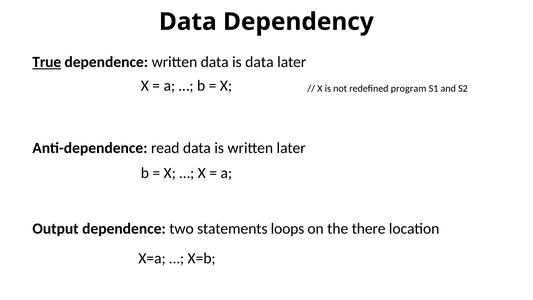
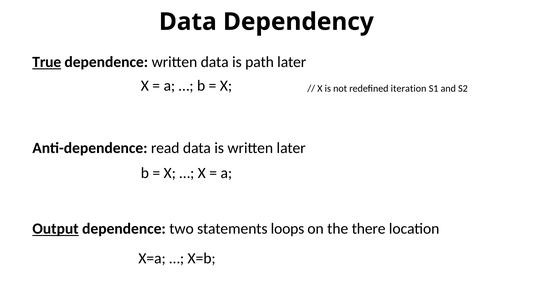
is data: data -> path (260, 62)
program: program -> iteration (409, 89)
Output underline: none -> present (56, 229)
